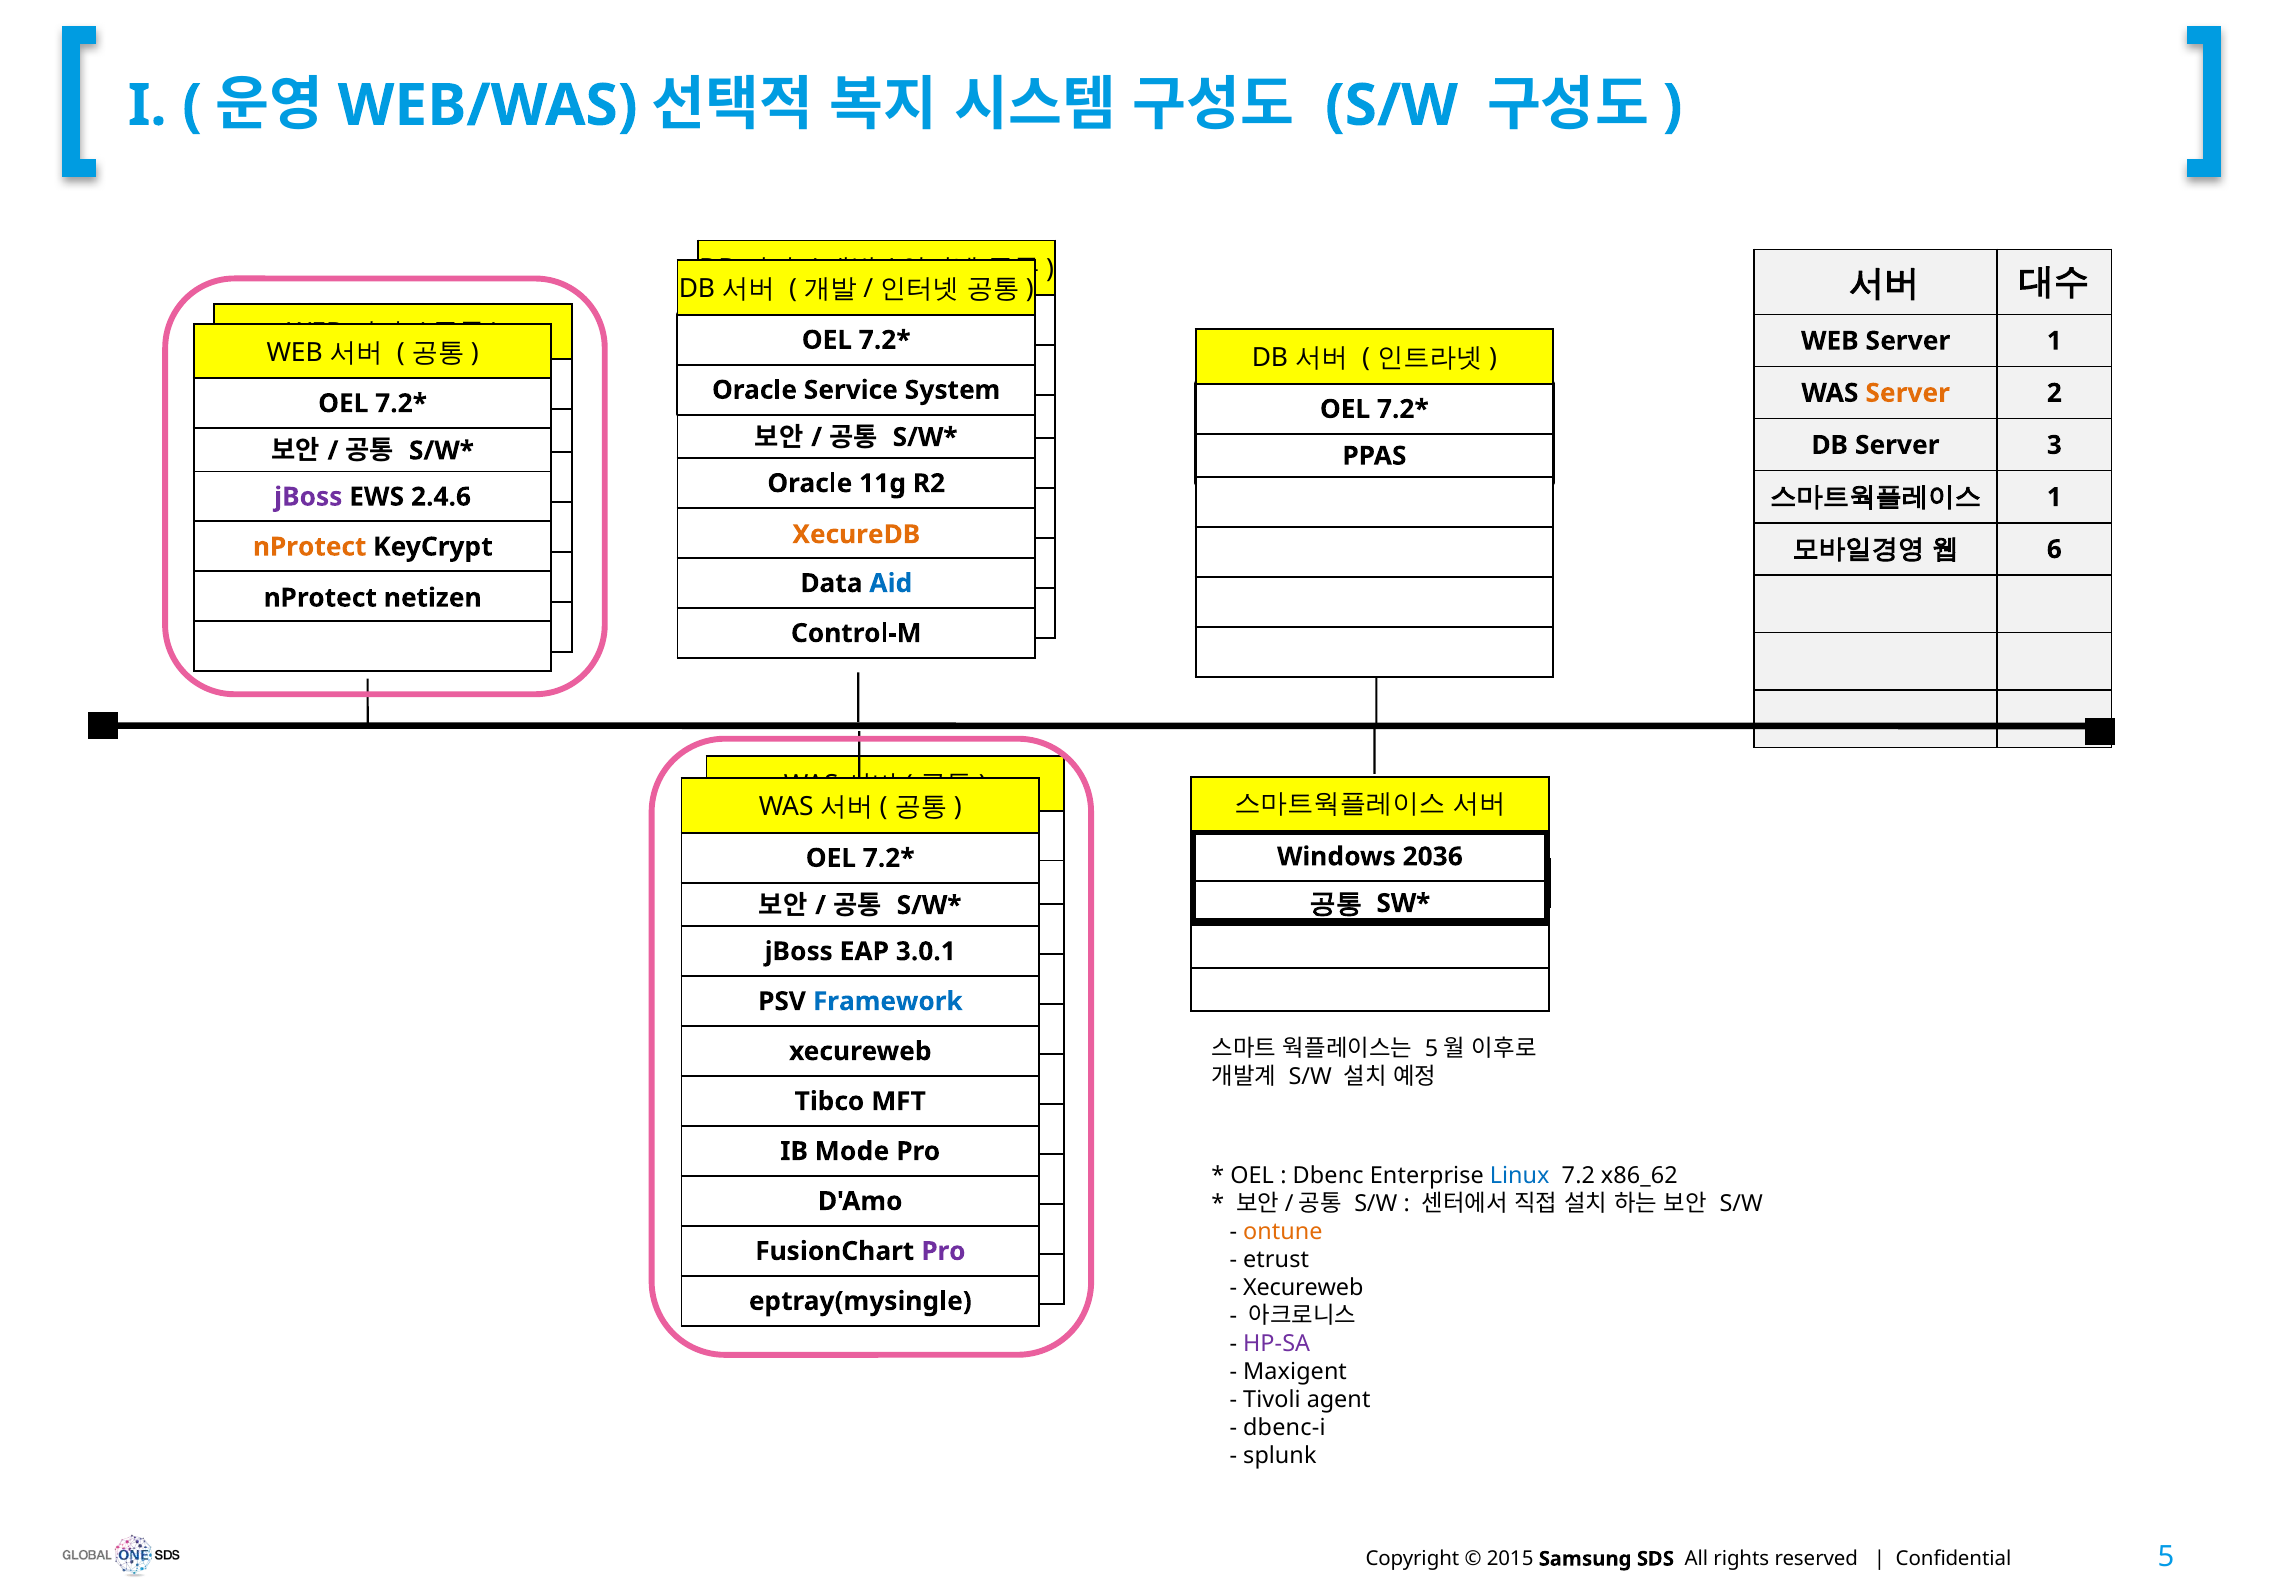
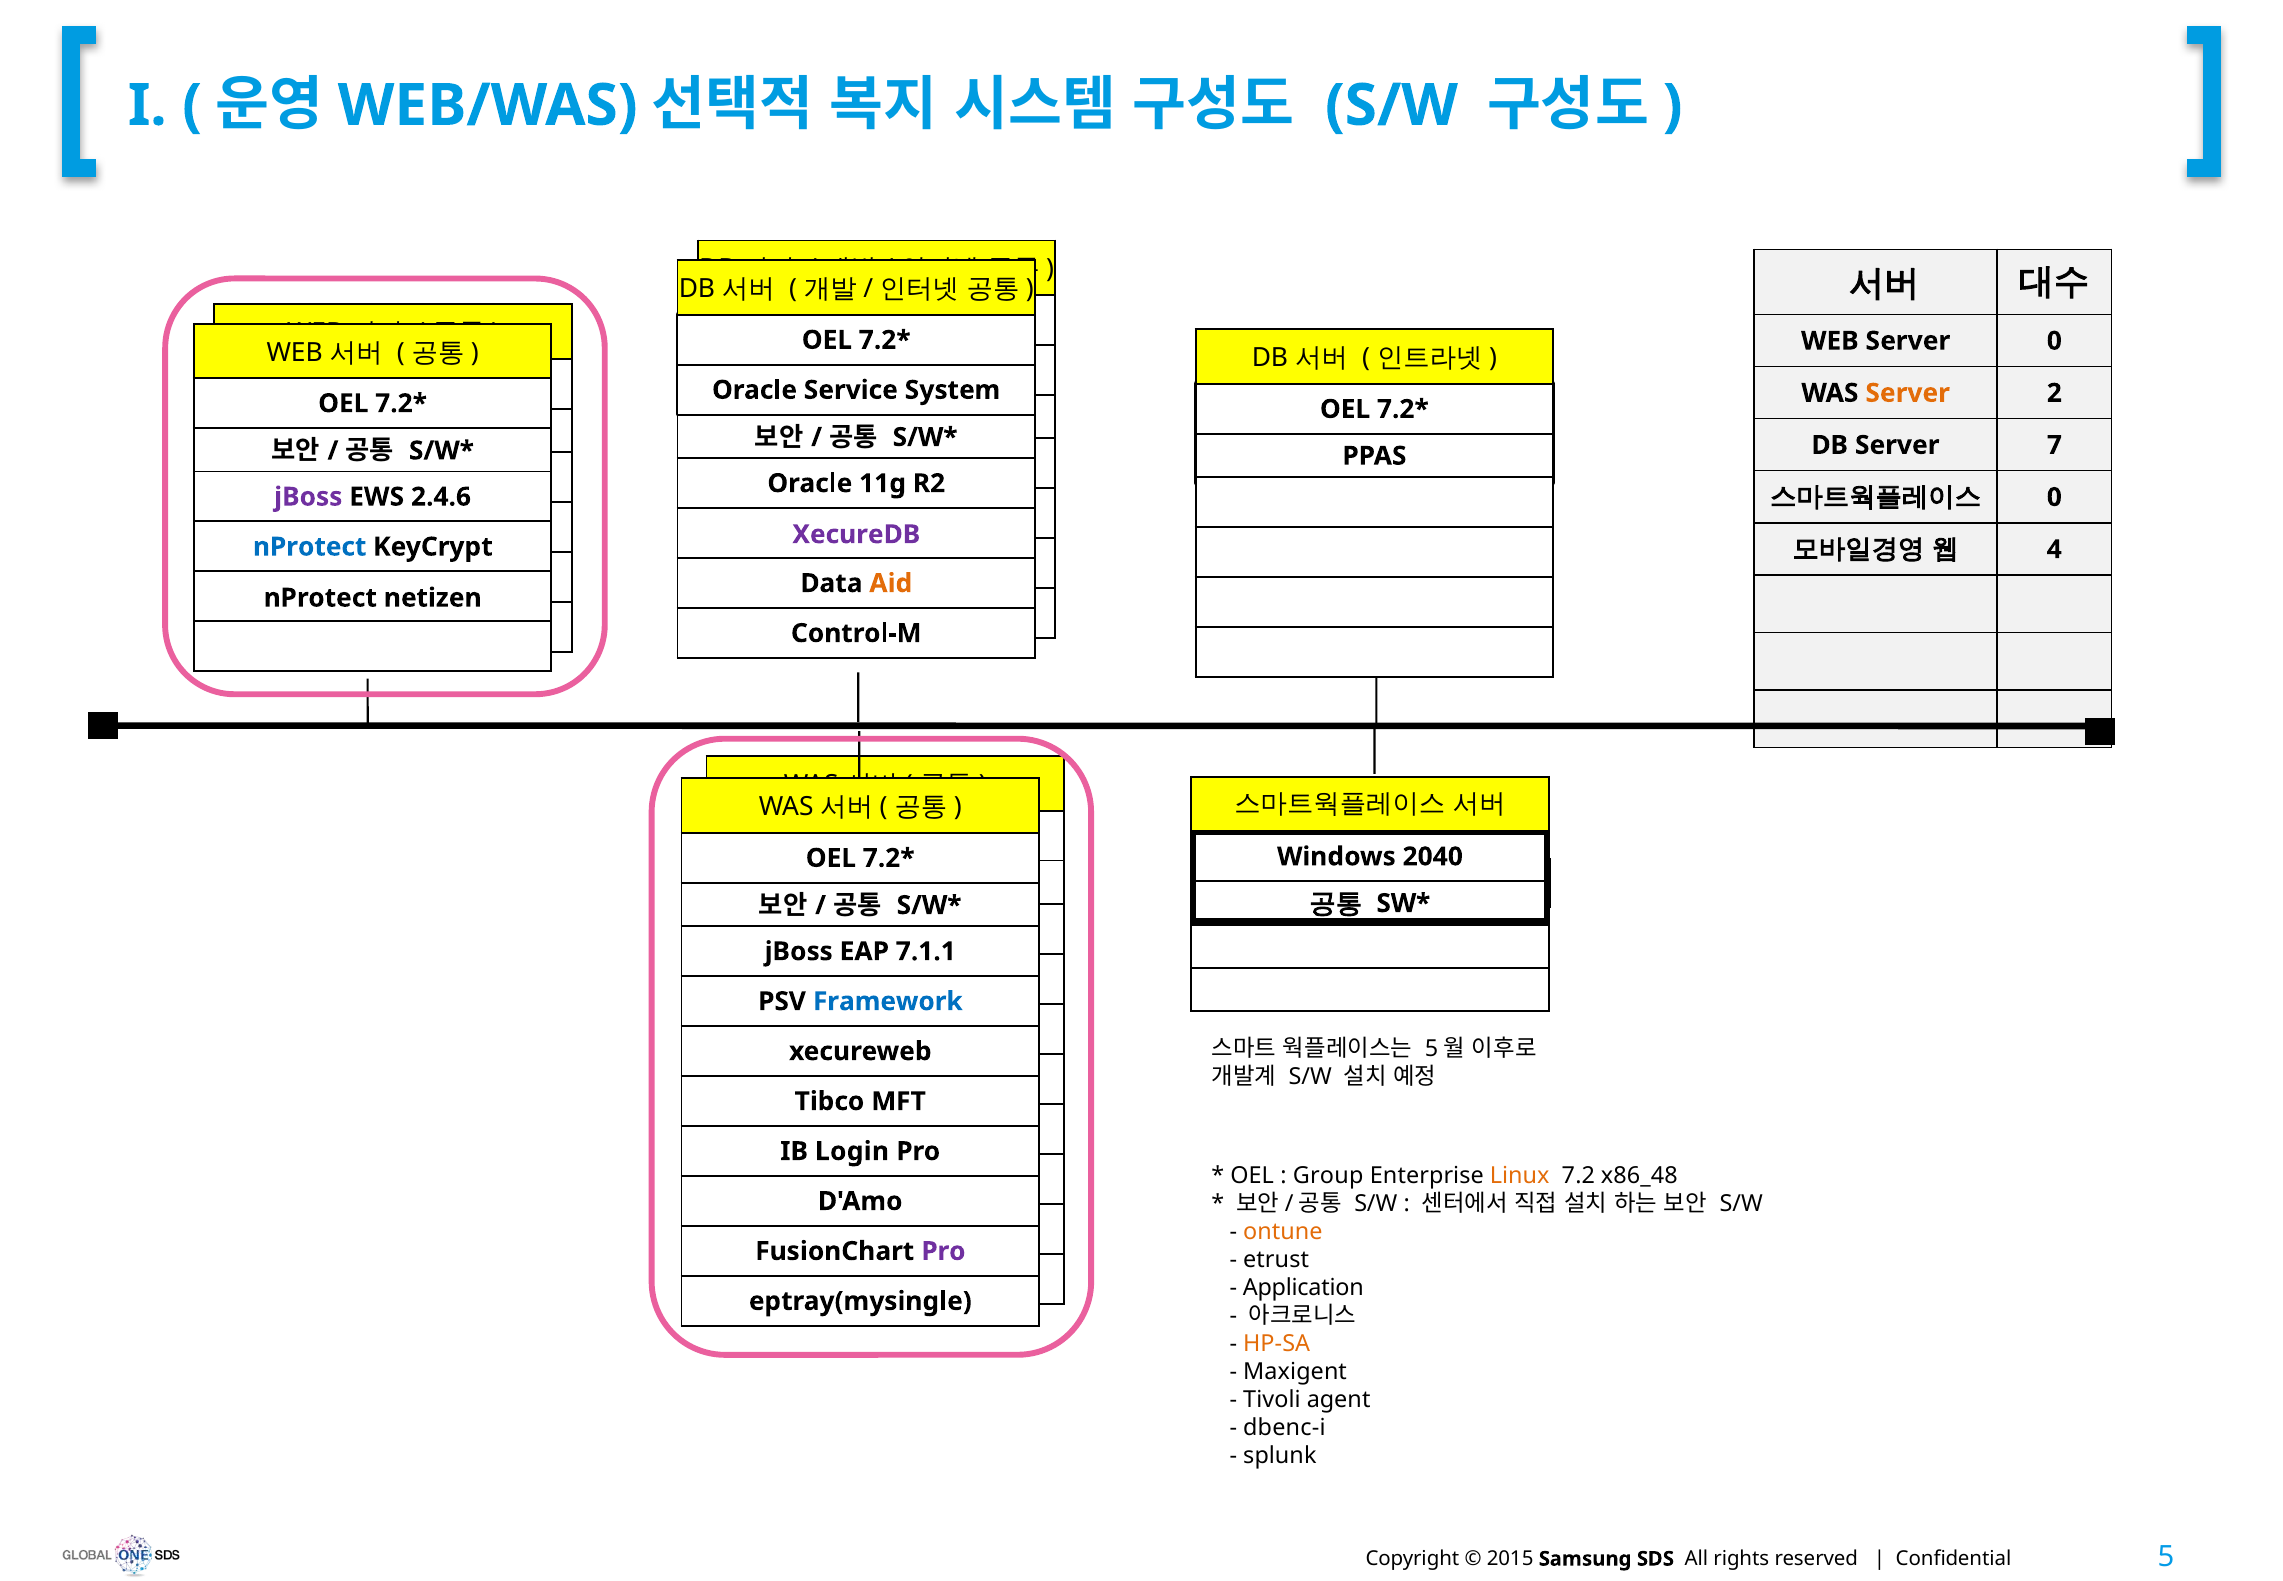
Server 1: 1 -> 0 (2054, 341)
3: 3 -> 7 (2054, 445)
1: 1 -> 0 (2054, 497)
XecureDB colour: orange -> purple (856, 534)
6: 6 -> 4 (2054, 549)
nProtect colour: orange -> blue (310, 547)
Aid colour: blue -> orange (891, 583)
2036: 2036 -> 2040 (1433, 856)
3.0.1: 3.0.1 -> 7.1.1 (926, 951)
Mode: Mode -> Login (852, 1151)
Dbenc: Dbenc -> Group (1328, 1175)
Linux colour: blue -> orange (1520, 1175)
x86_62: x86_62 -> x86_48 (1639, 1175)
Xecureweb: Xecureweb -> Application (1303, 1287)
HP-SA colour: purple -> orange (1277, 1343)
